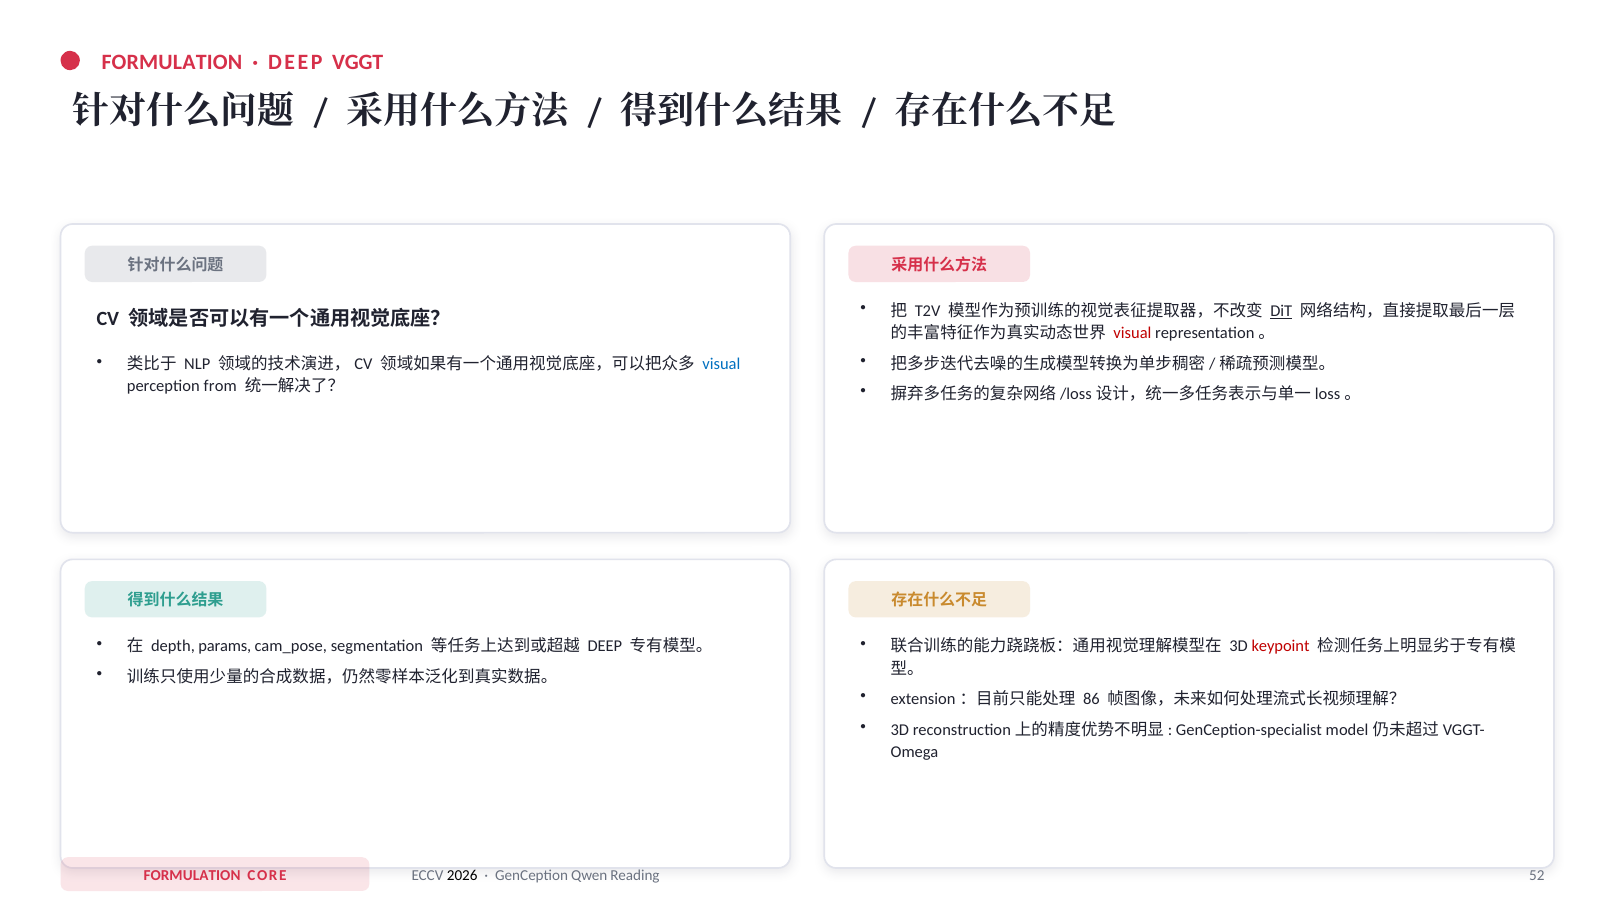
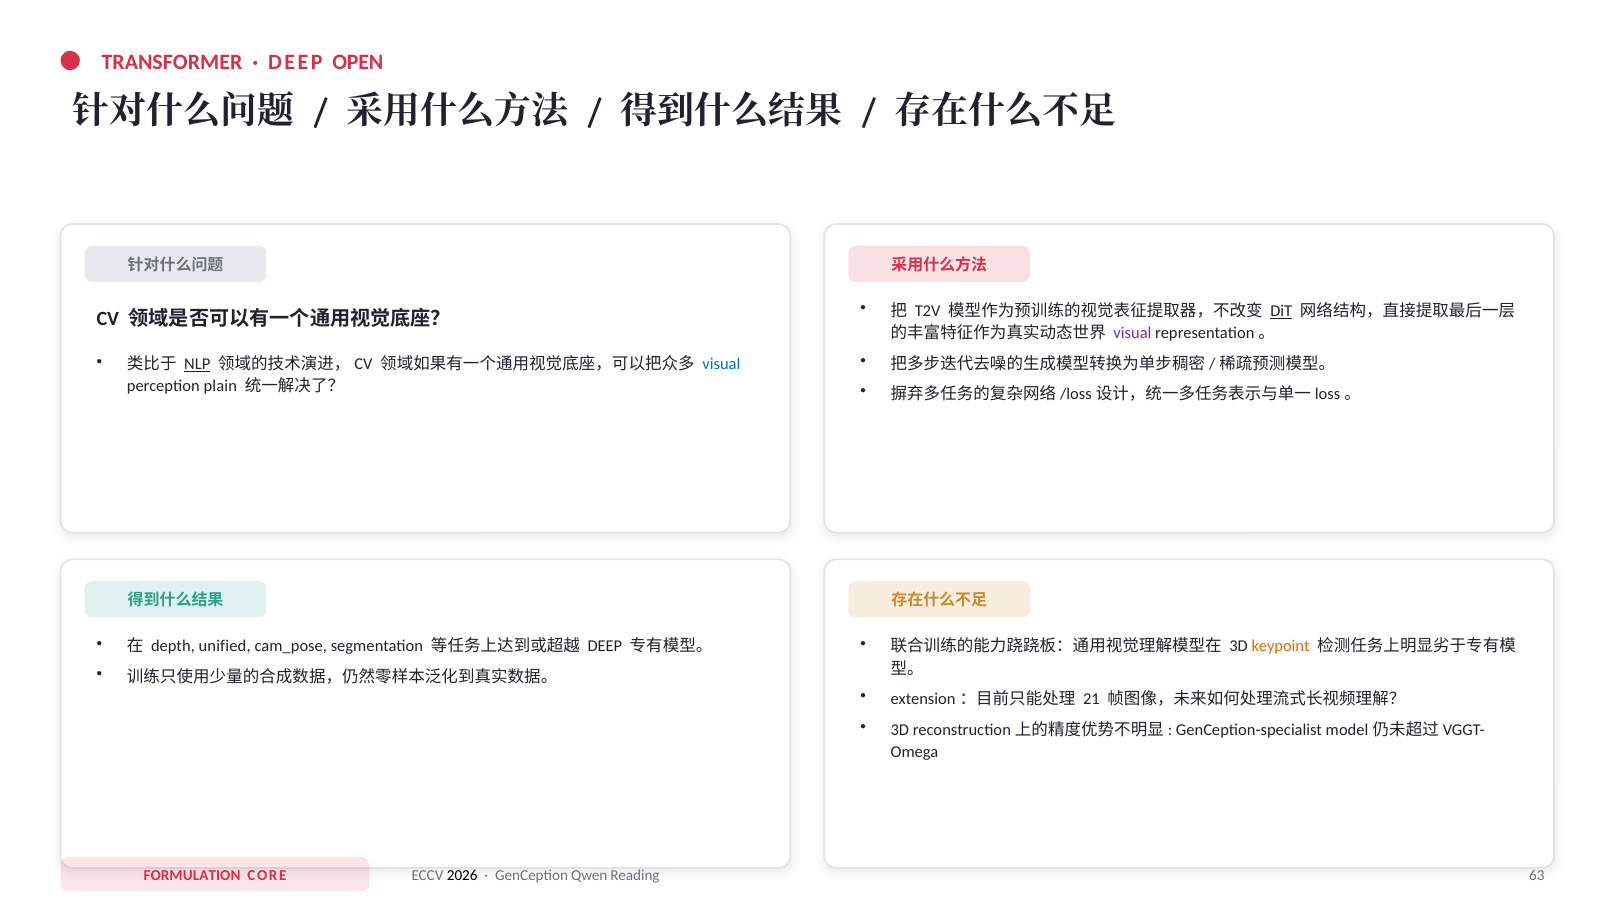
FORMULATION: FORMULATION -> TRANSFORMER (172, 62)
VGGT: VGGT -> OPEN (358, 62)
visual colour: red -> purple (1132, 333)
NLP underline: none -> present (197, 365)
from: from -> plain (220, 387)
params: params -> unified (225, 647)
keypoint colour: red -> orange (1281, 647)
86: 86 -> 21 (1091, 699)
52: 52 -> 63 (1537, 876)
